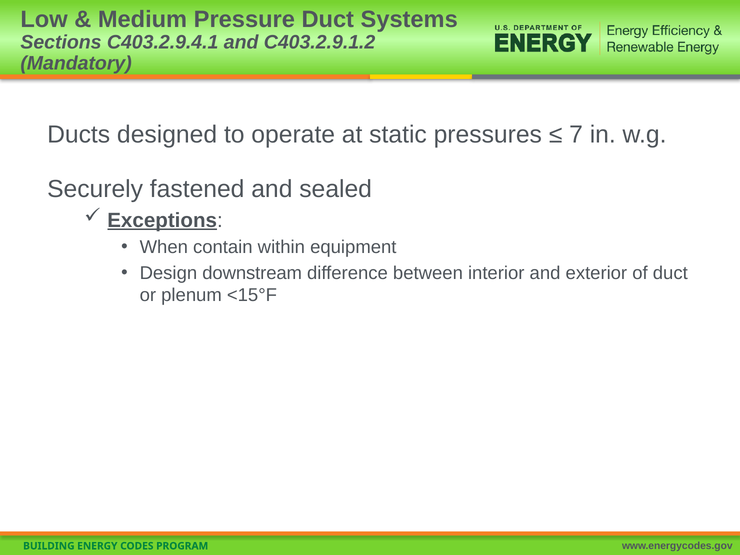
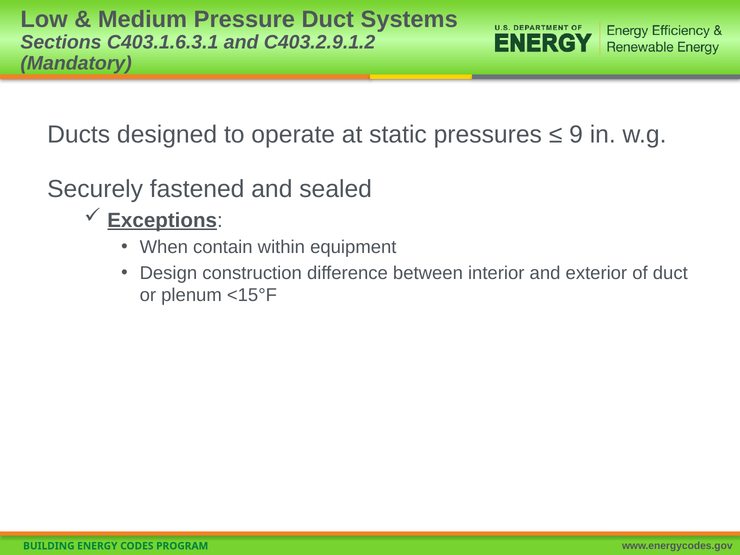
C403.2.9.4.1: C403.2.9.4.1 -> C403.1.6.3.1 (163, 42)
7: 7 -> 9 (576, 135)
downstream: downstream -> construction (252, 273)
